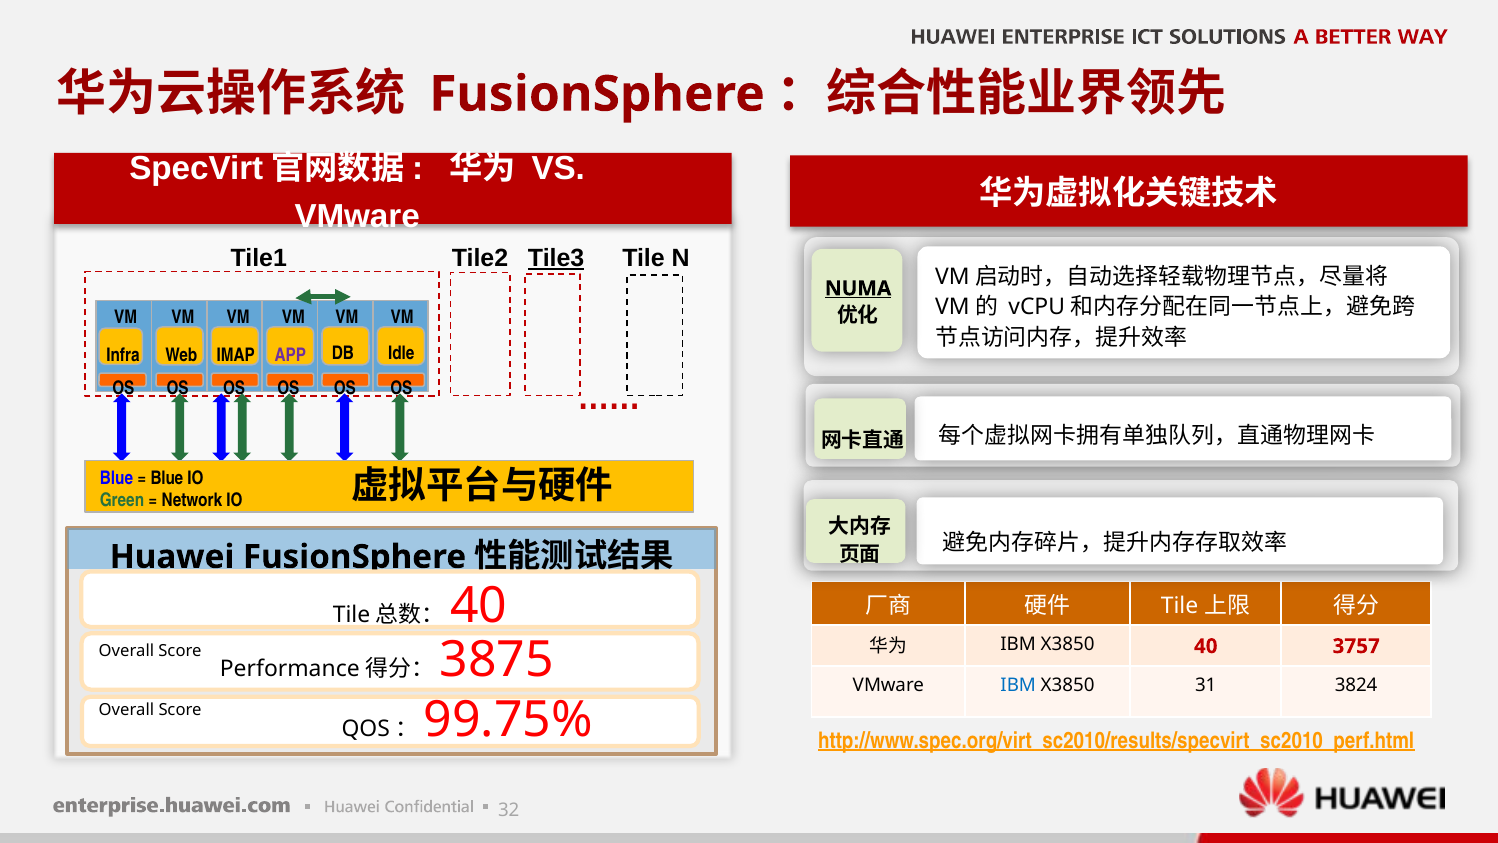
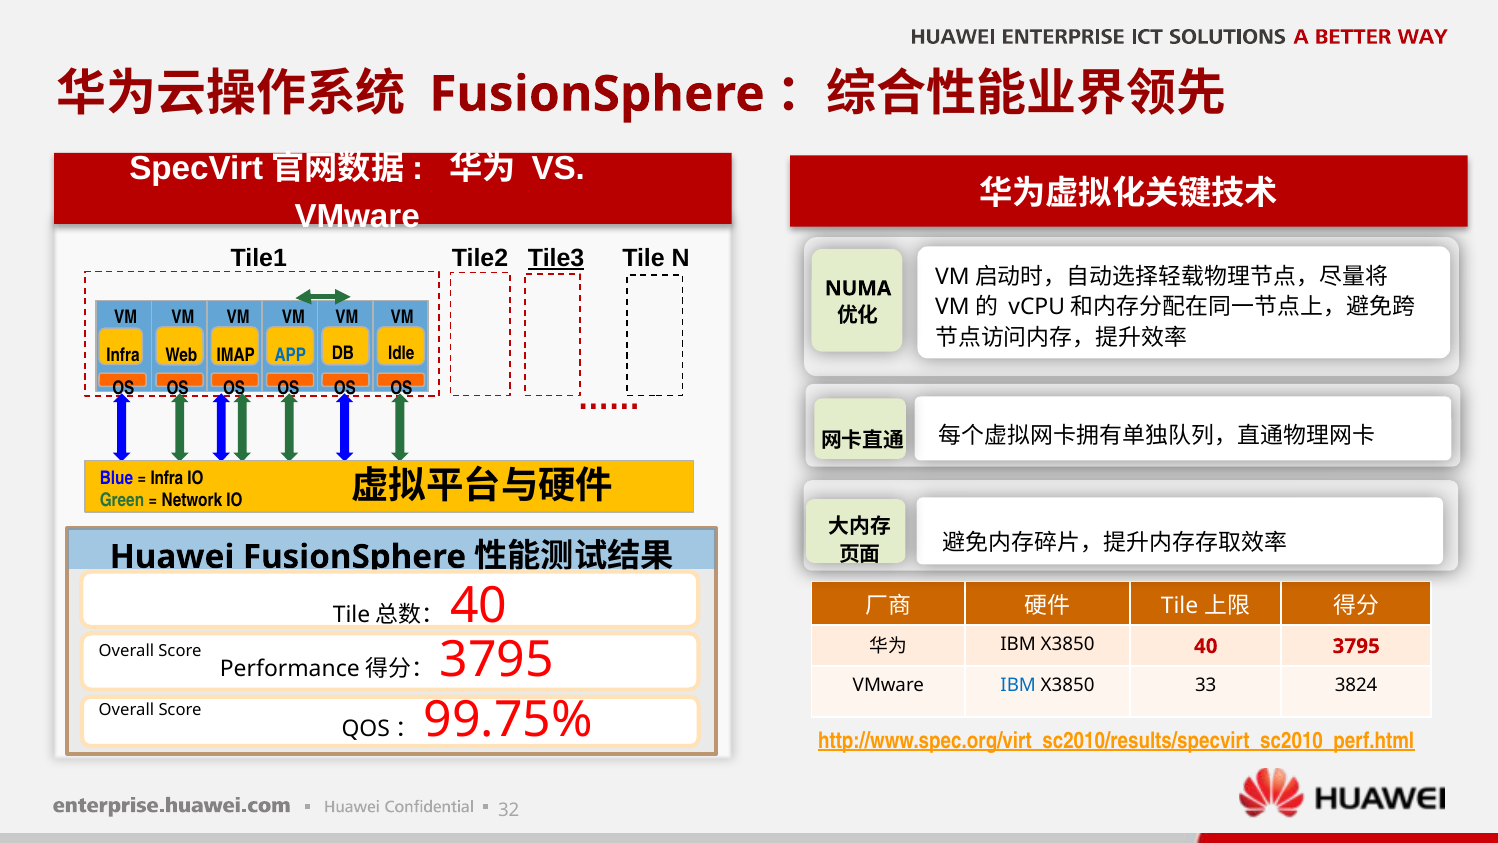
NUMA underline: present -> none (858, 288)
APP colour: purple -> blue (290, 355)
Blue: Blue -> Infra (167, 478)
40 3757: 3757 -> 3795 (1356, 646)
3875: 3875 -> 3795 (497, 660)
31: 31 -> 33 (1206, 685)
